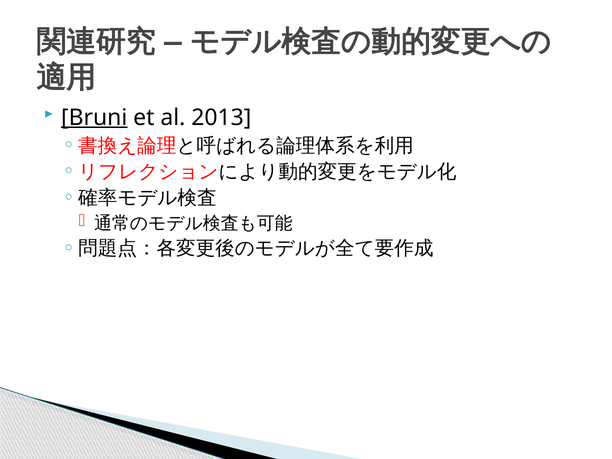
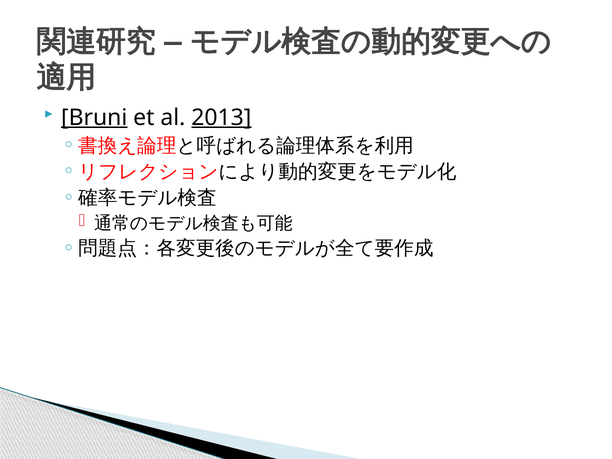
2013 underline: none -> present (221, 118)
